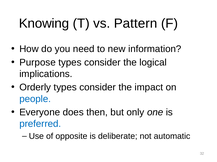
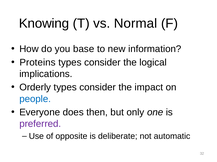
Pattern: Pattern -> Normal (136, 24)
need: need -> base (84, 49)
Purpose: Purpose -> Proteins (38, 63)
preferred colour: blue -> purple (40, 124)
